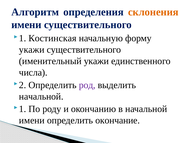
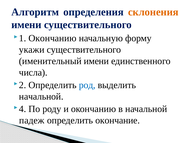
1 Костинская: Костинская -> Окончанию (52, 38)
именительный укажи: укажи -> имени (96, 61)
род colour: purple -> blue (87, 85)
1: 1 -> 4 (23, 109)
имени: имени -> падеж (32, 120)
